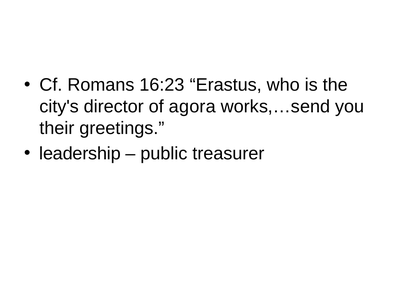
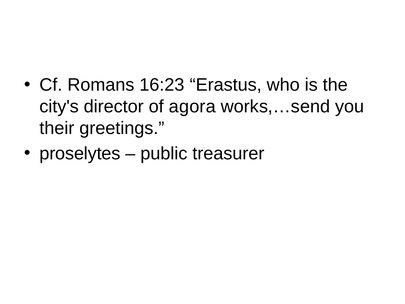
leadership: leadership -> proselytes (80, 153)
